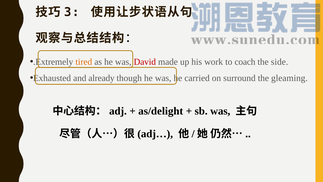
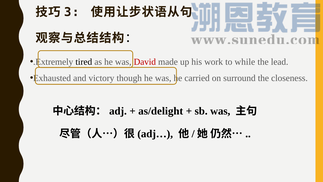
tired colour: orange -> black (84, 62)
coach: coach -> while (245, 62)
side: side -> lead (280, 62)
already: already -> victory (101, 78)
gleaming: gleaming -> closeness (289, 78)
